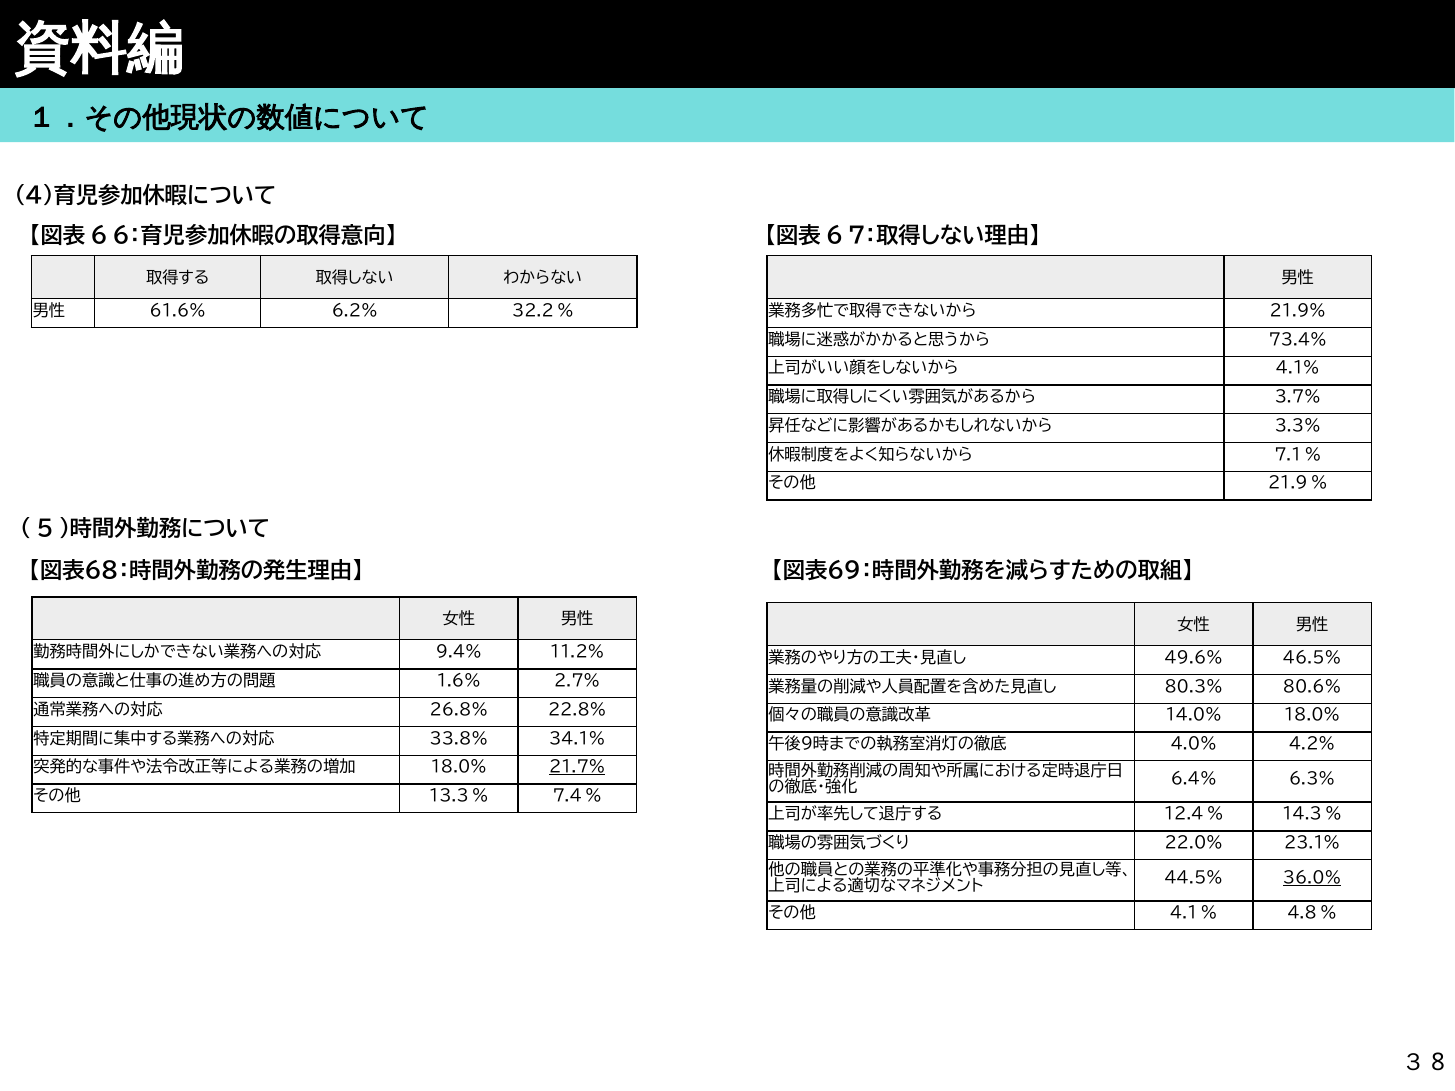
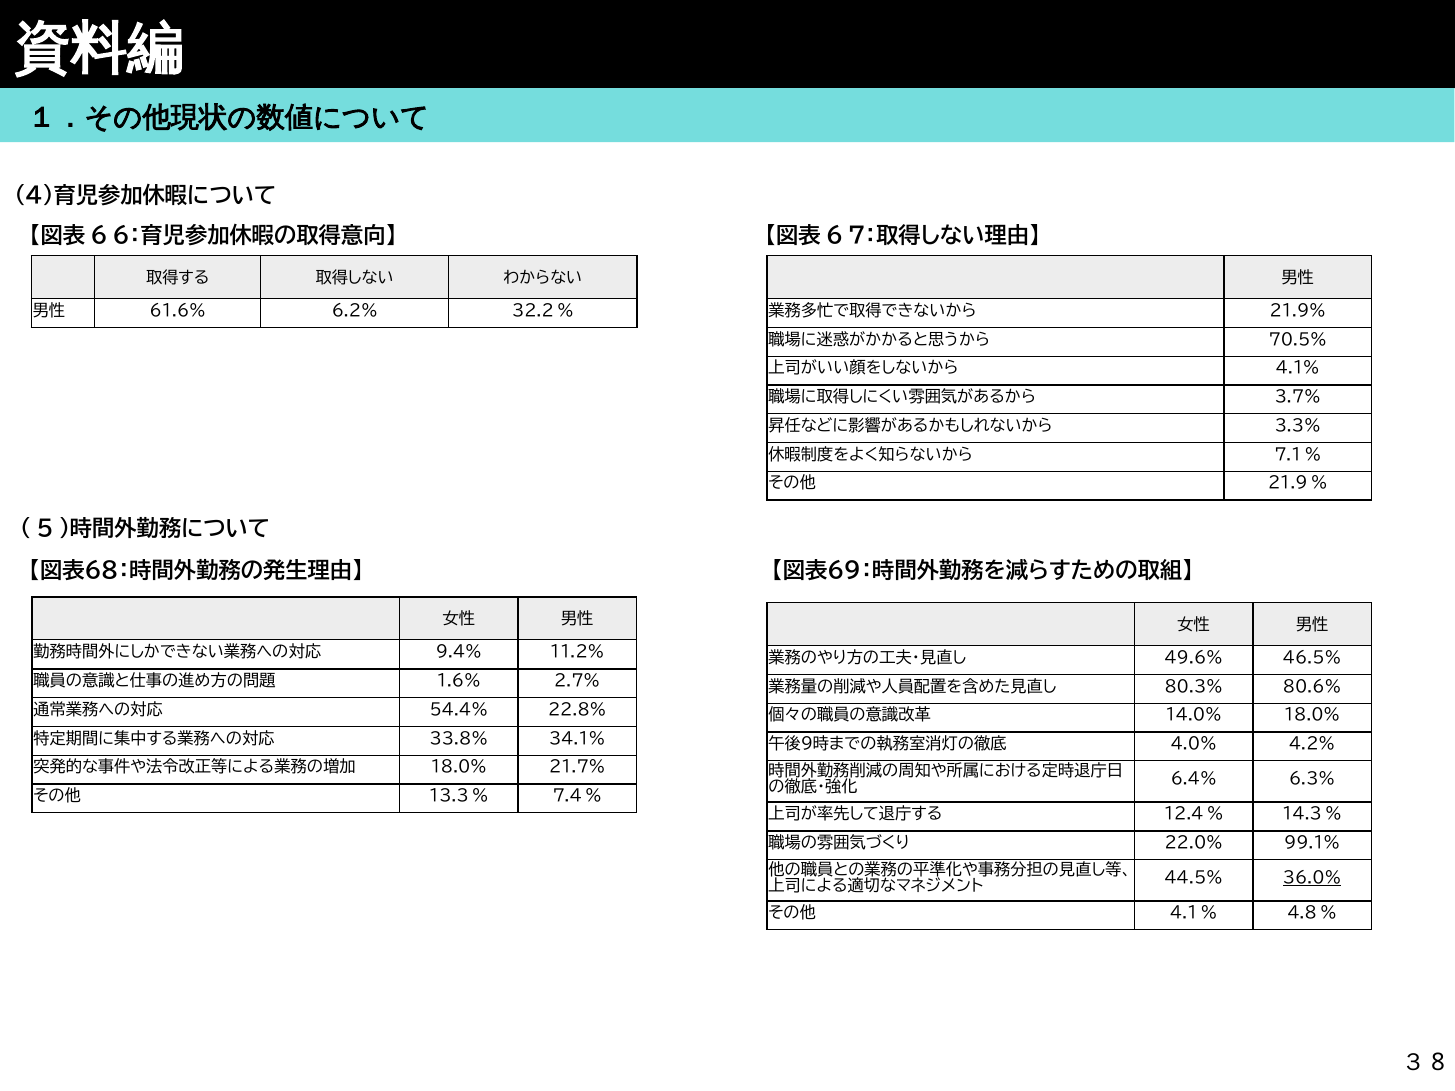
73.4%: 73.4% -> 70.5% (1298, 340)
26.8%: 26.8% -> 54.4% (459, 710)
21.7% underline: present -> none (577, 768)
23.1%: 23.1% -> 99.1% (1312, 843)
